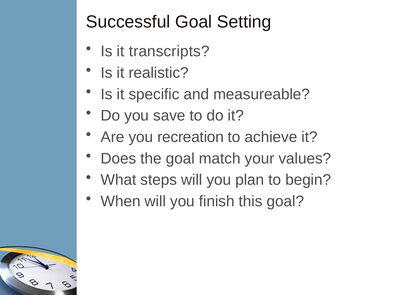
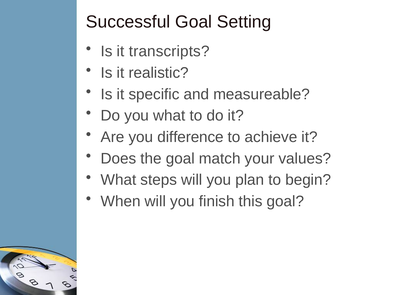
you save: save -> what (169, 116)
recreation: recreation -> difference (191, 137)
